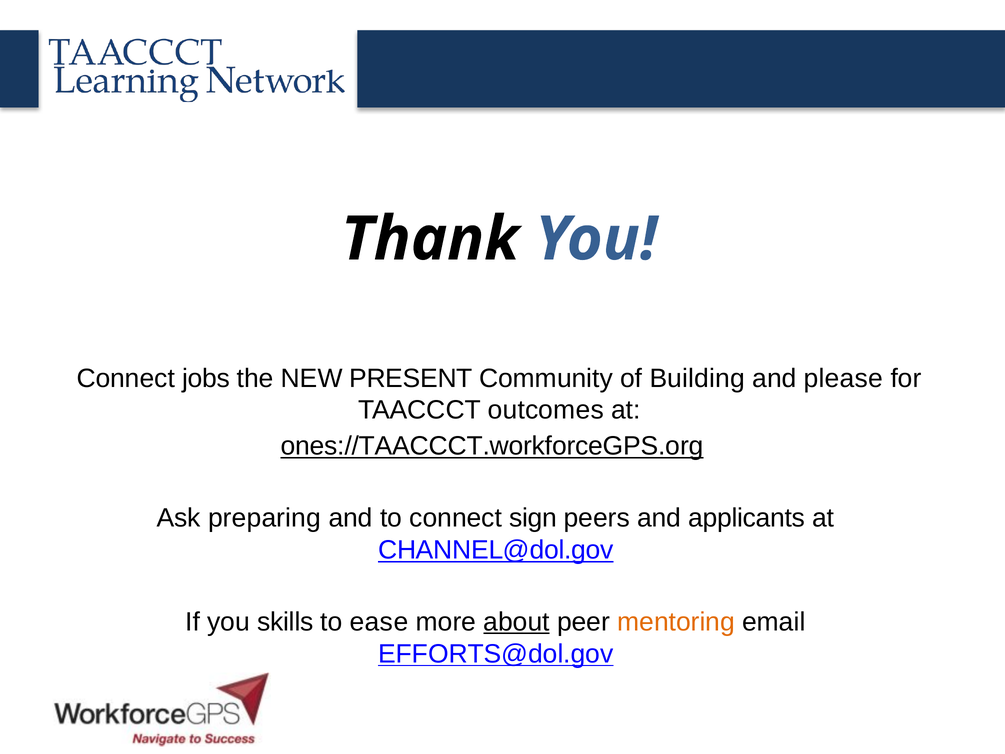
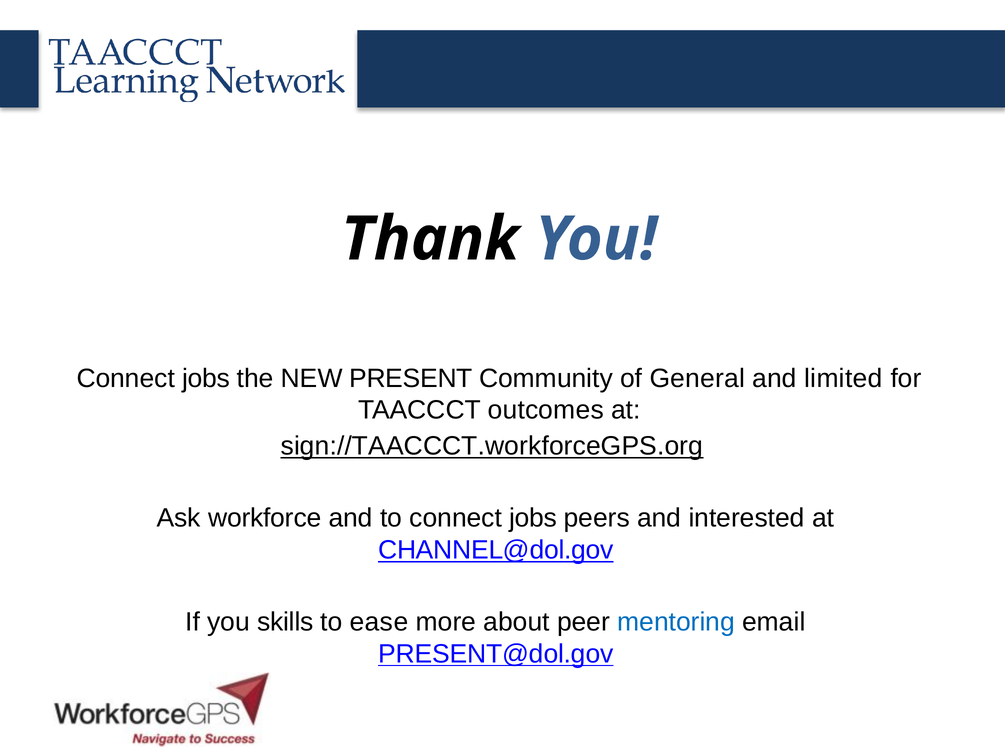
Building: Building -> General (697, 378)
please: please -> limited (843, 378)
ones://TAACCCT.workforceGPS.org: ones://TAACCCT.workforceGPS.org -> sign://TAACCCT.workforceGPS.org (492, 446)
preparing: preparing -> workforce (265, 518)
to connect sign: sign -> jobs (533, 518)
applicants: applicants -> interested (747, 518)
about underline: present -> none (517, 622)
mentoring colour: orange -> blue (676, 622)
EFFORTS@dol.gov: EFFORTS@dol.gov -> PRESENT@dol.gov (496, 654)
